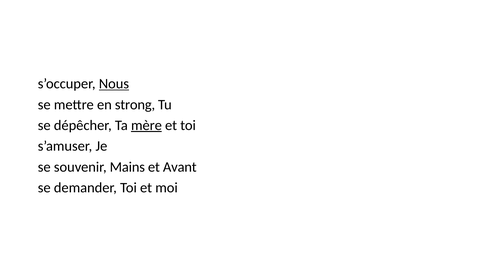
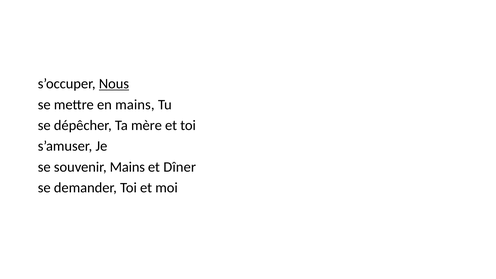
en strong: strong -> mains (135, 105)
mère underline: present -> none (146, 125)
Avant: Avant -> Dîner (180, 167)
